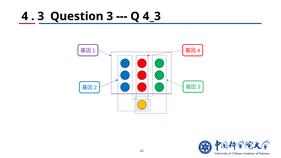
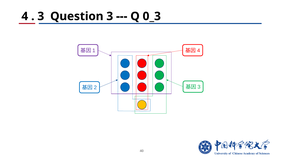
4_3: 4_3 -> 0_3 (152, 16)
